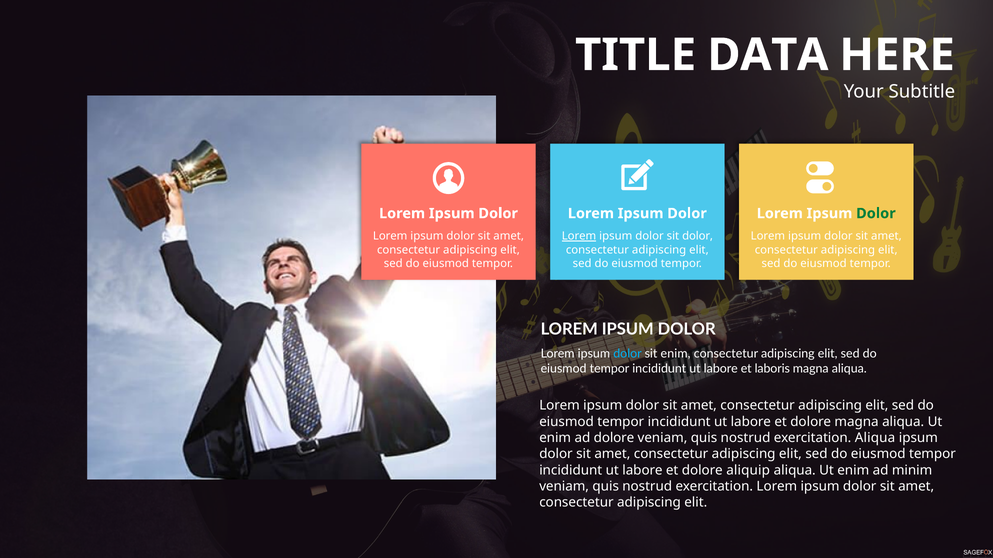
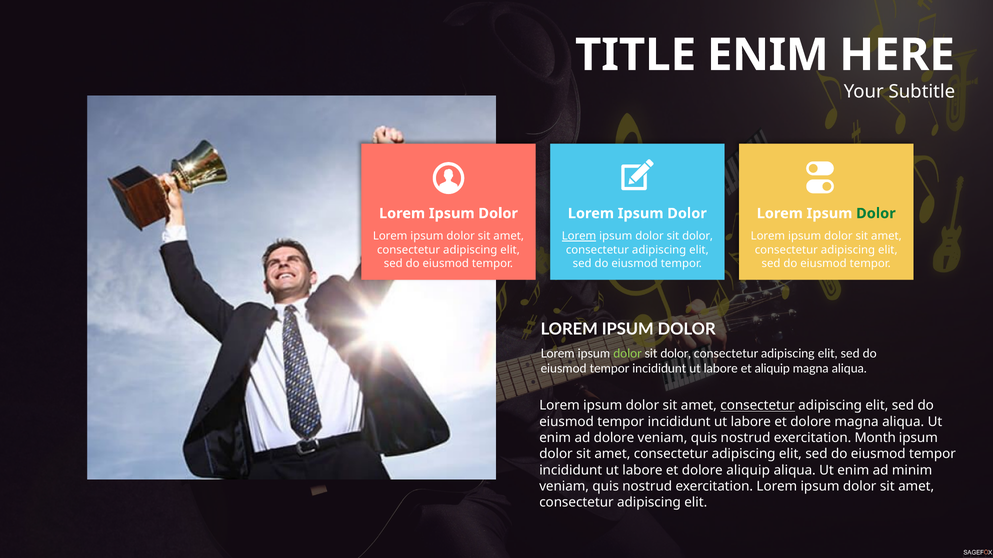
TITLE DATA: DATA -> ENIM (768, 55)
dolor colour: light blue -> light green (628, 354)
enim: enim -> dolor (676, 354)
et laboris: laboris -> aliquip (772, 369)
consectetur underline: none -> present (758, 406)
exercitation Aliqua: Aliqua -> Month (875, 438)
